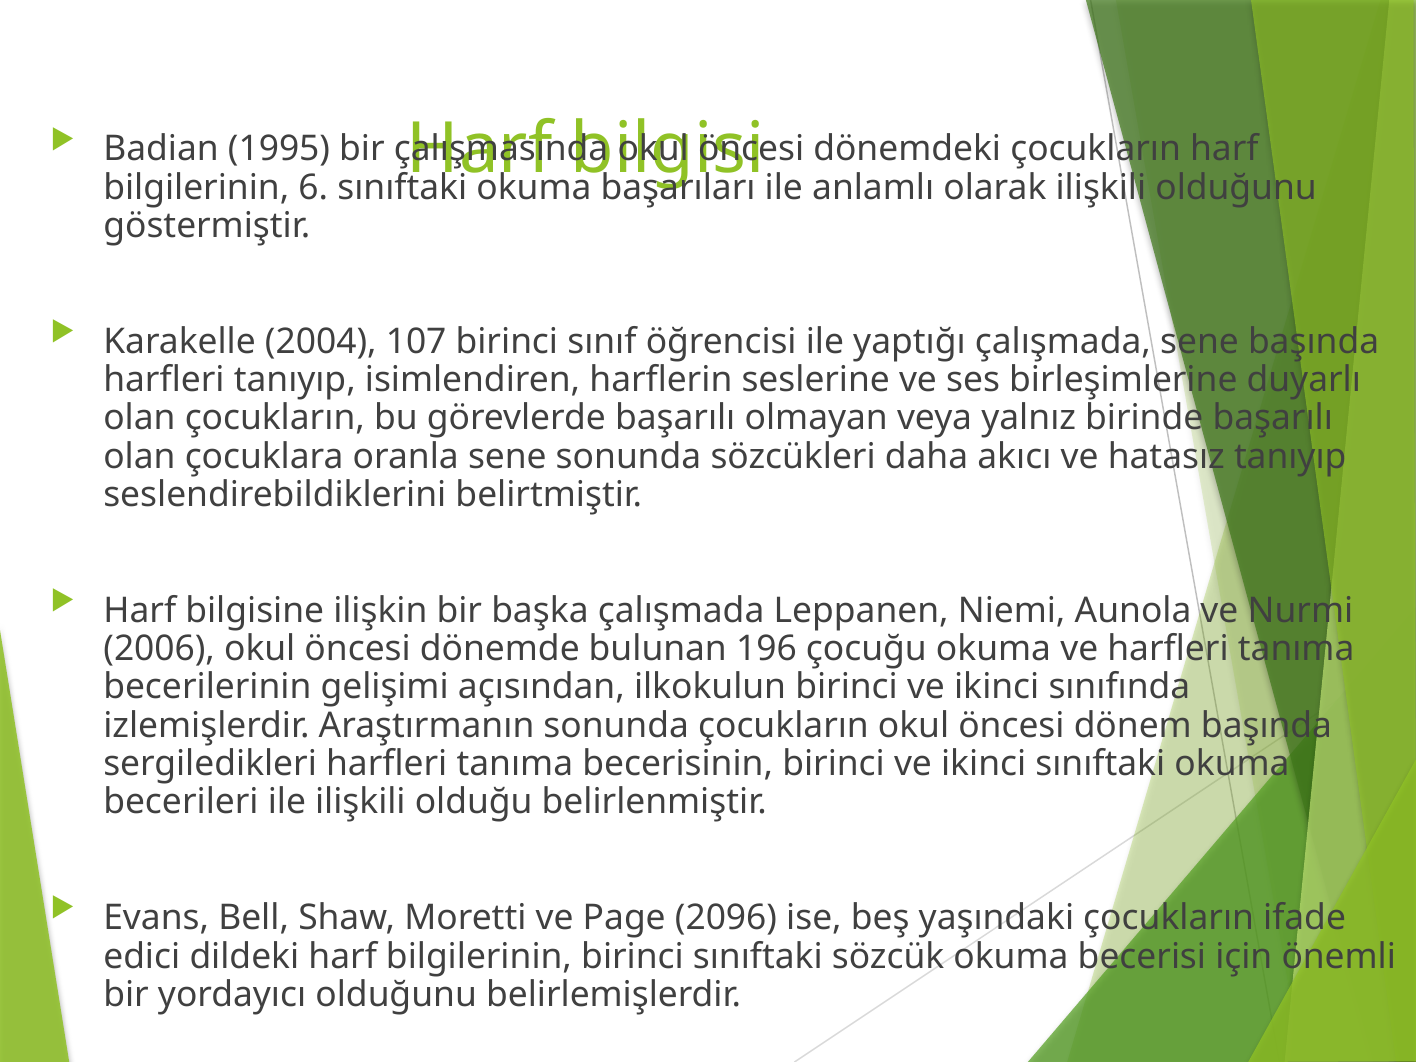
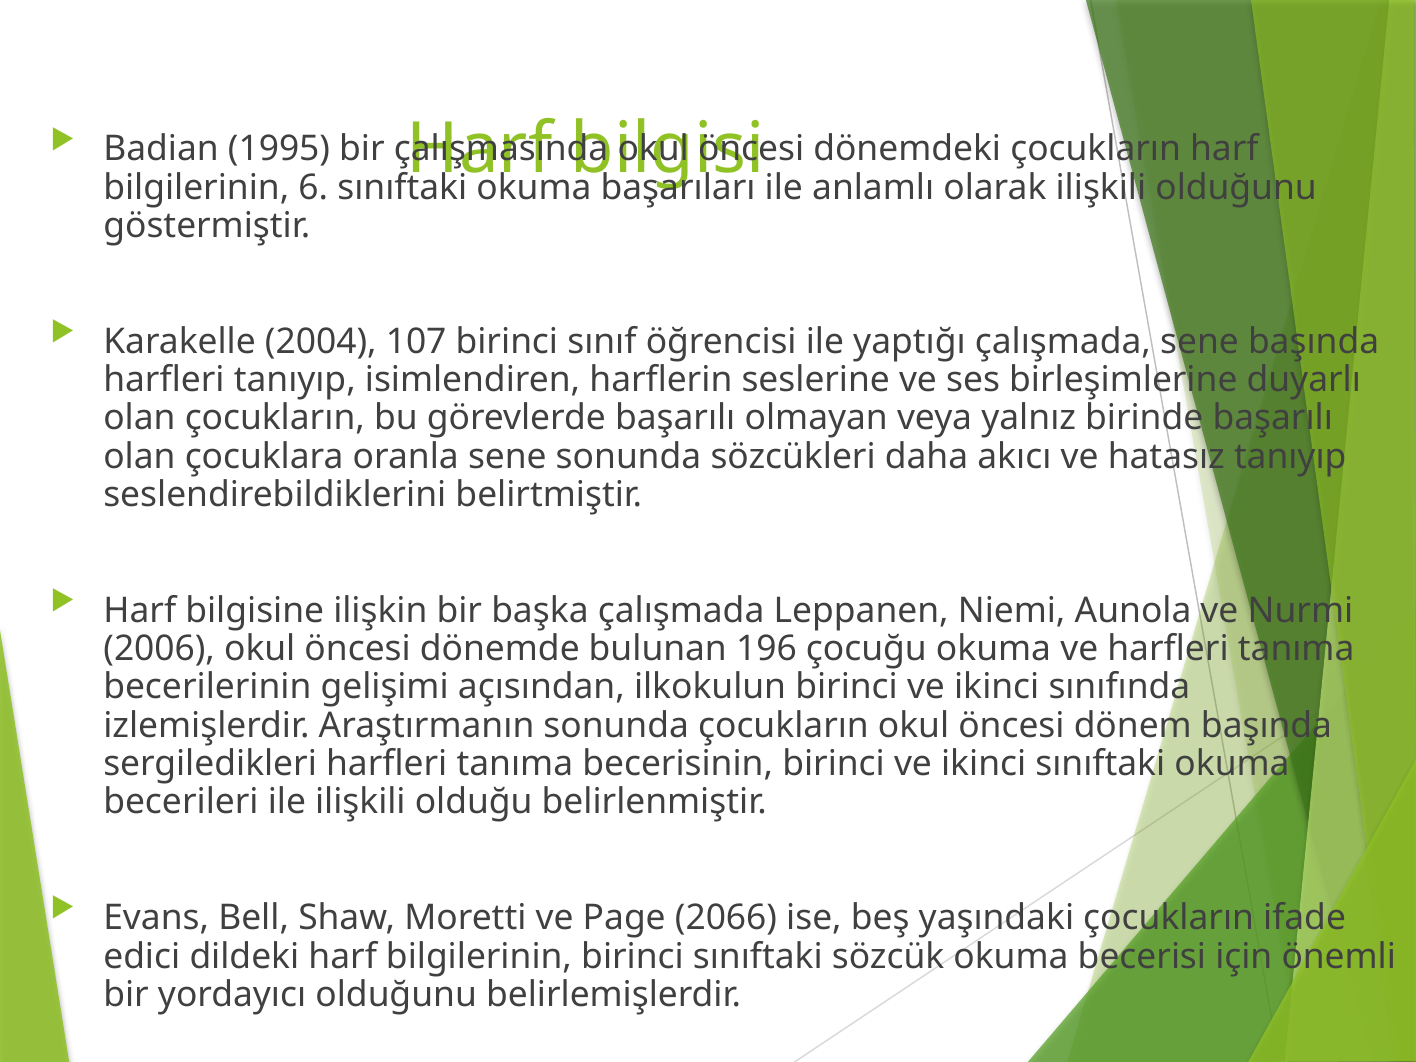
2096: 2096 -> 2066 (726, 918)
